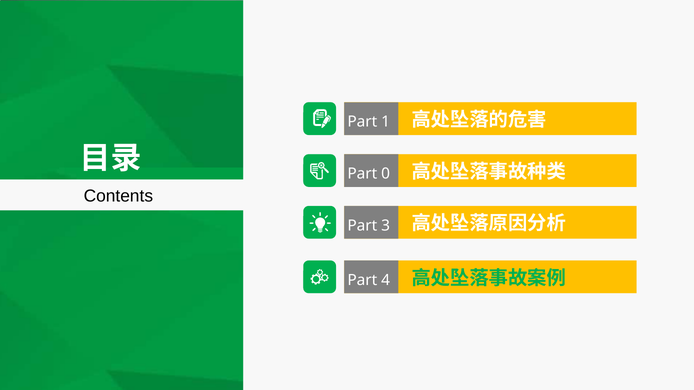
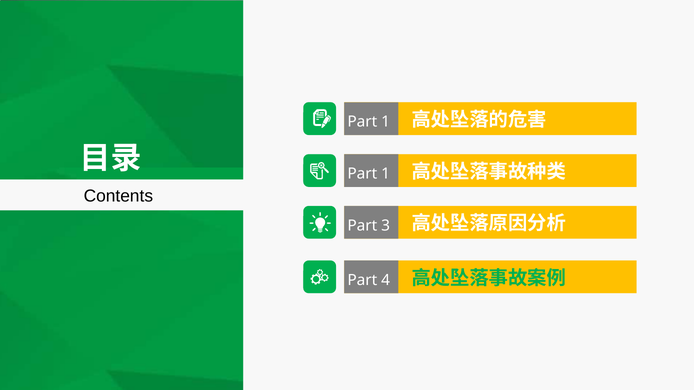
0: 0 -> 1 (386, 174)
